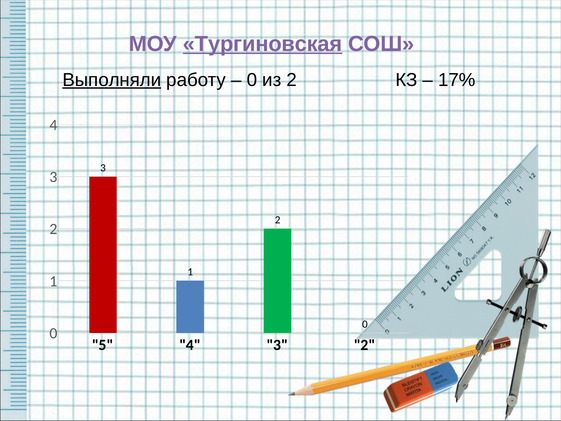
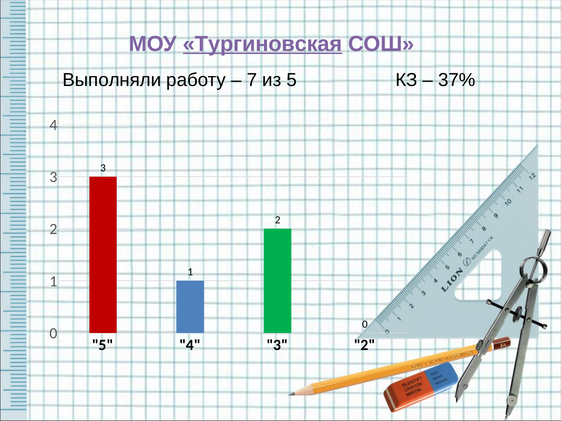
Выполняли underline: present -> none (112, 80)
0: 0 -> 7 (252, 80)
из 2: 2 -> 5 (292, 80)
17%: 17% -> 37% (457, 80)
